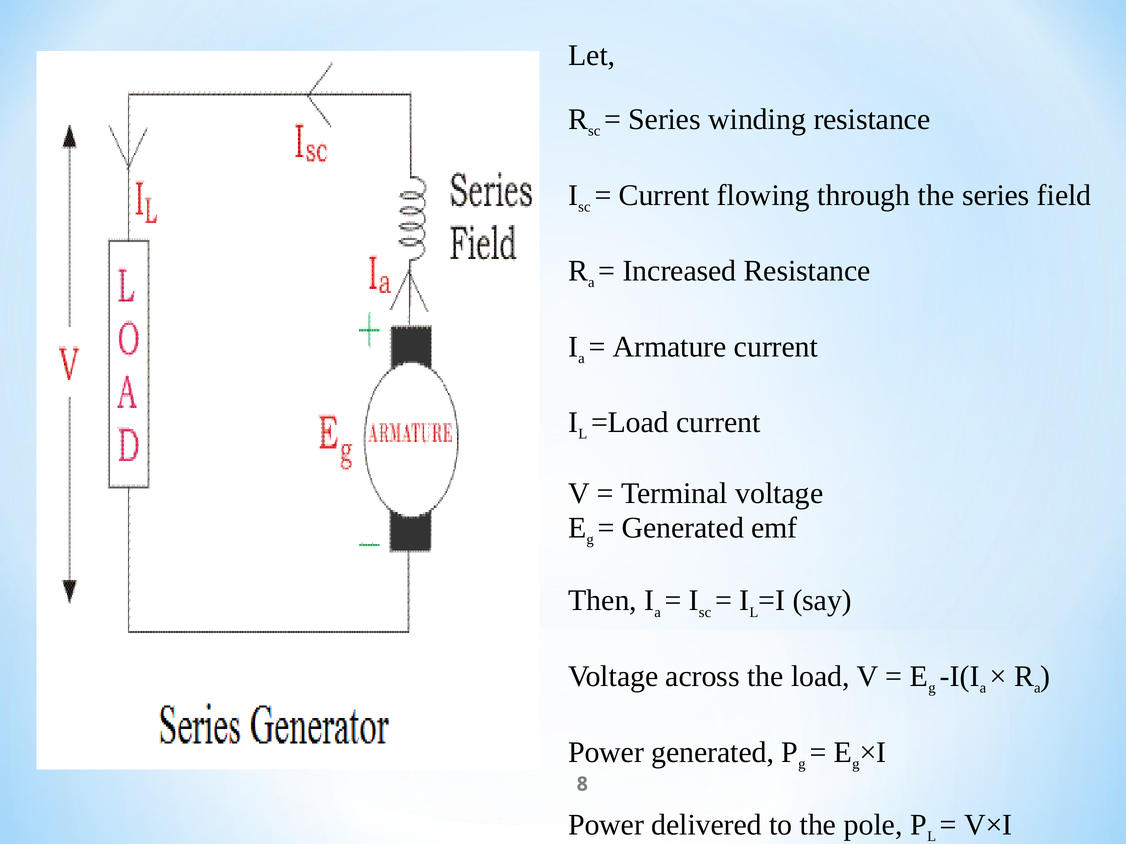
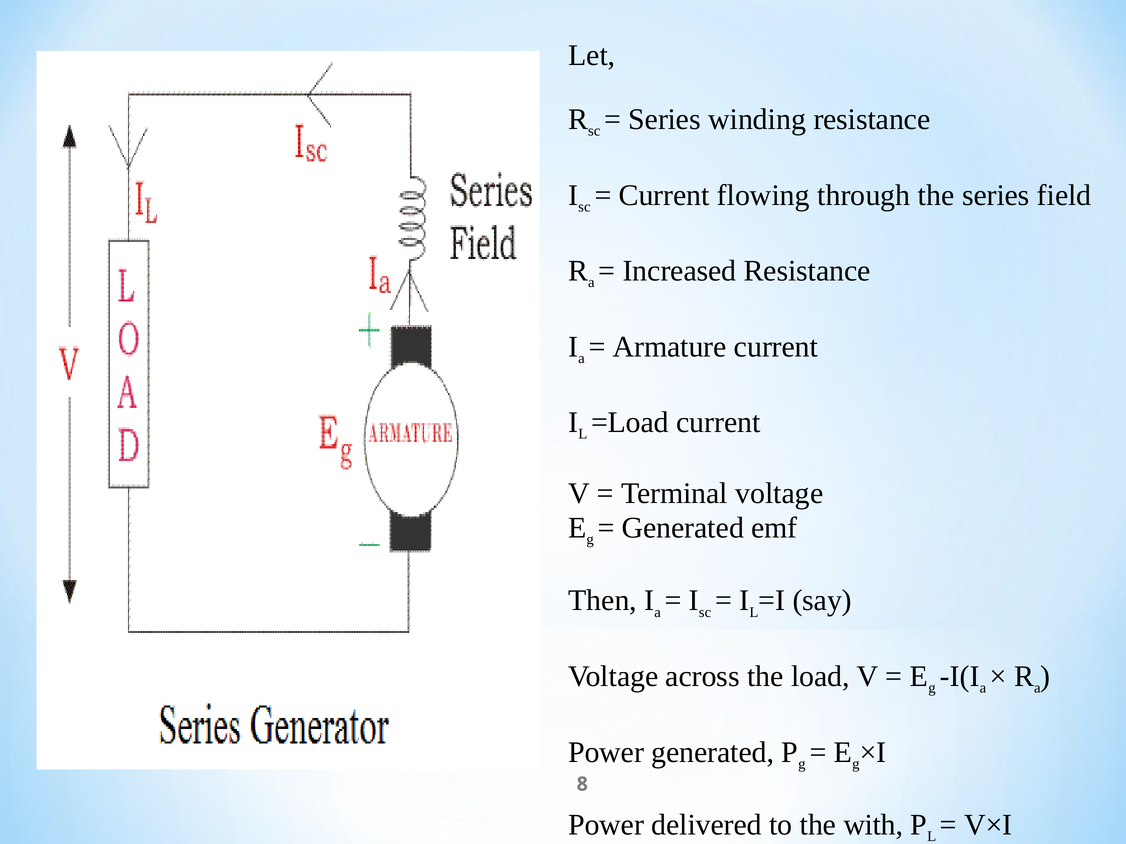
pole: pole -> with (873, 825)
